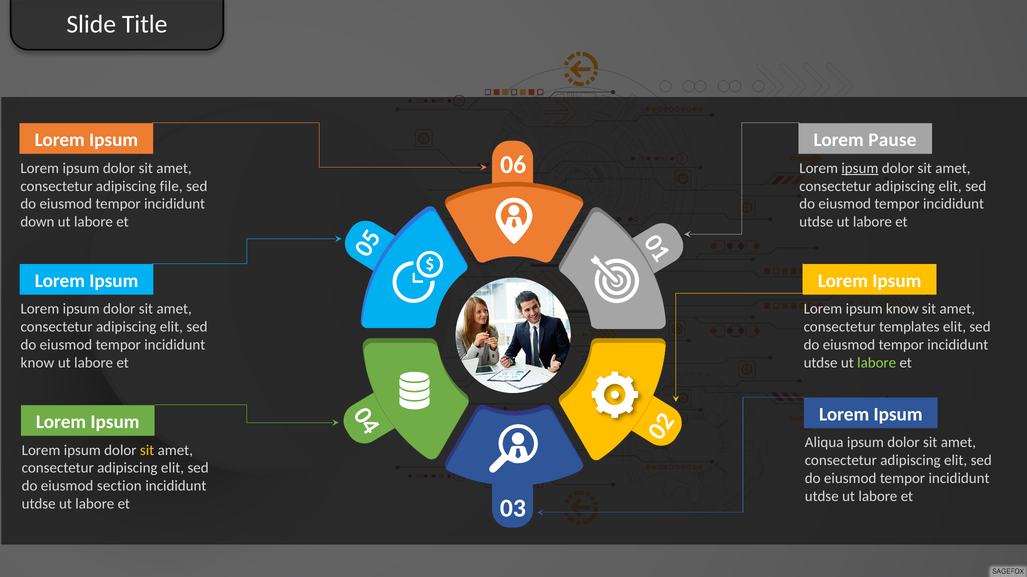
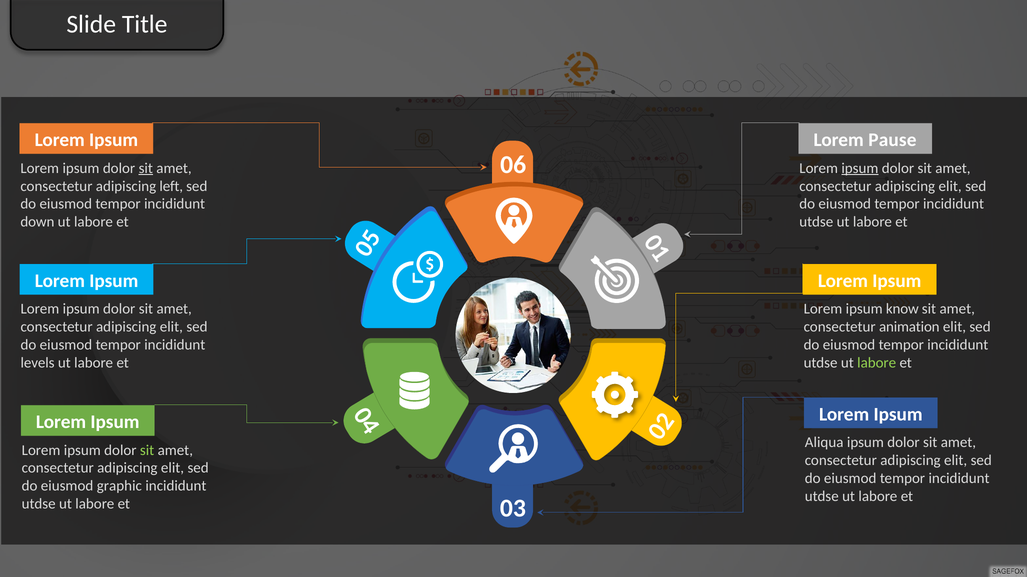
sit underline: none -> present (146, 168)
file: file -> left (171, 186)
templates: templates -> animation (909, 327)
know: know -> levels (38, 363)
sit colour: yellow -> light green (147, 451)
section: section -> graphic (119, 487)
